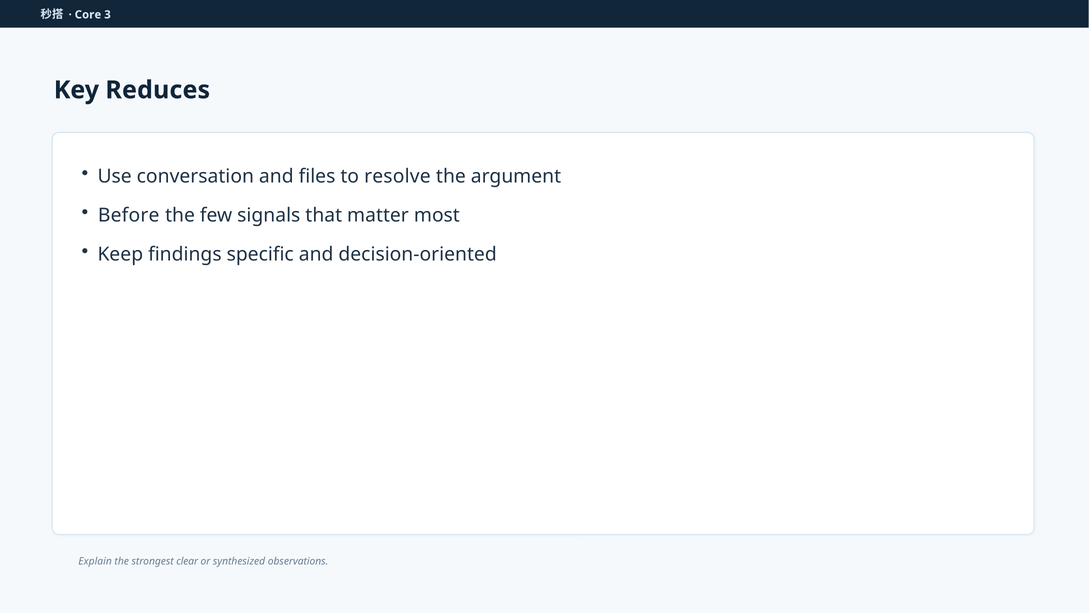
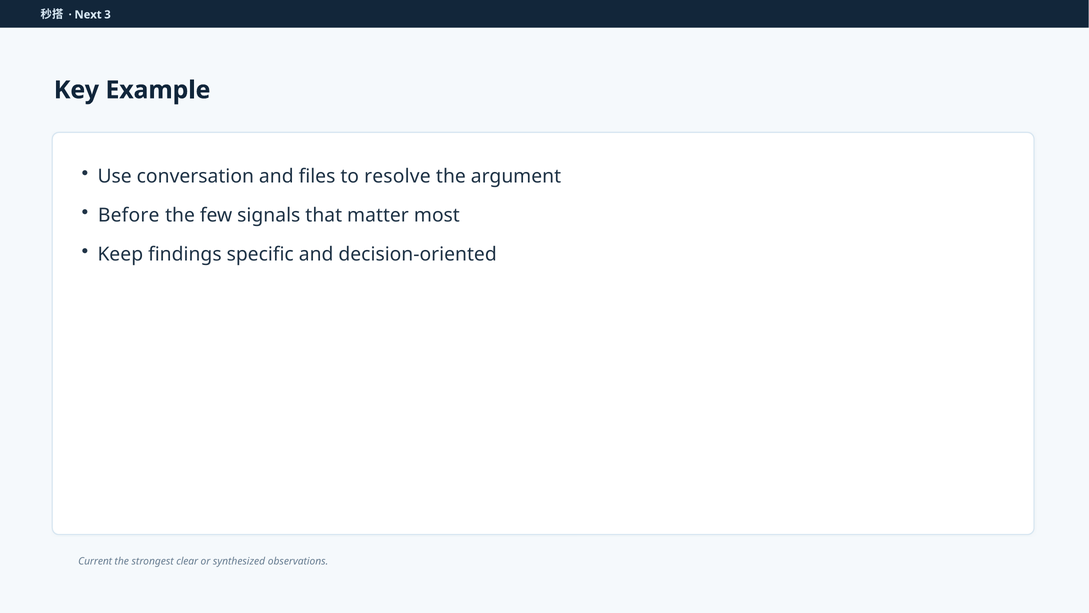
Core: Core -> Next (88, 15)
Reduces: Reduces -> Example (158, 90)
Explain: Explain -> Current (95, 561)
